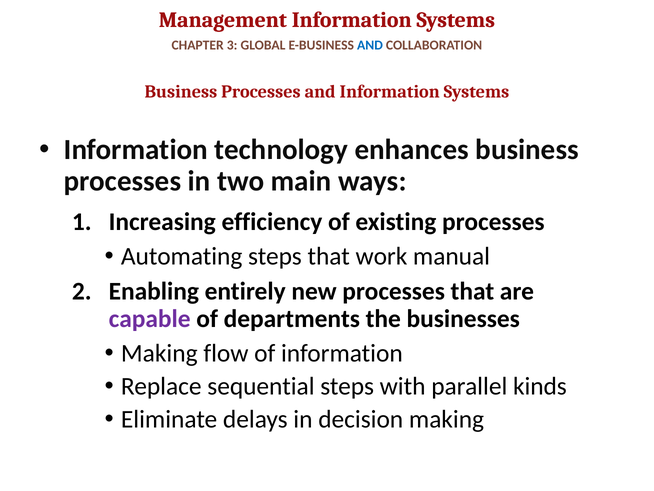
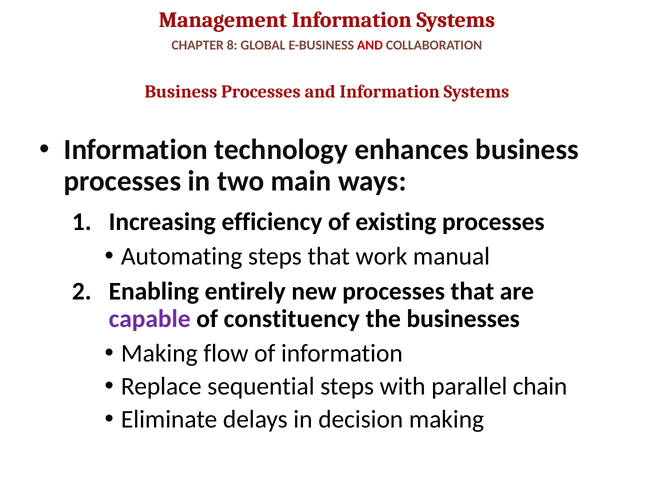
CHAPTER 3: 3 -> 8 (232, 45)
AND colour: blue -> red (370, 45)
departments: departments -> constituency (292, 318)
kinds: kinds -> chain (540, 386)
